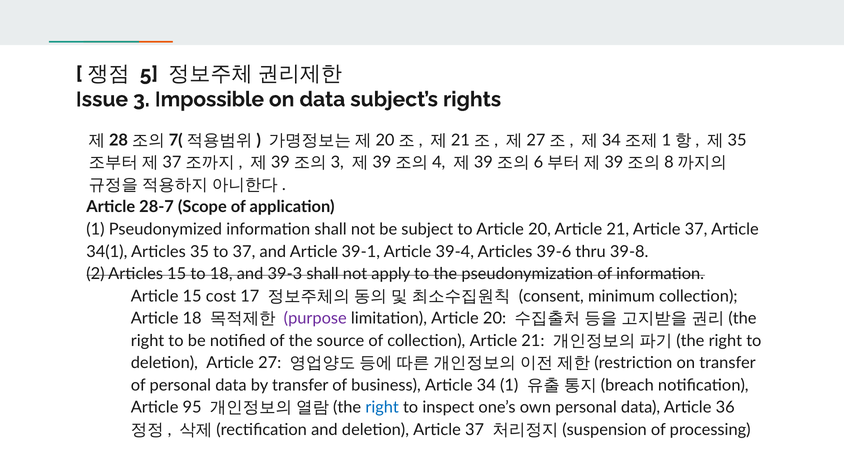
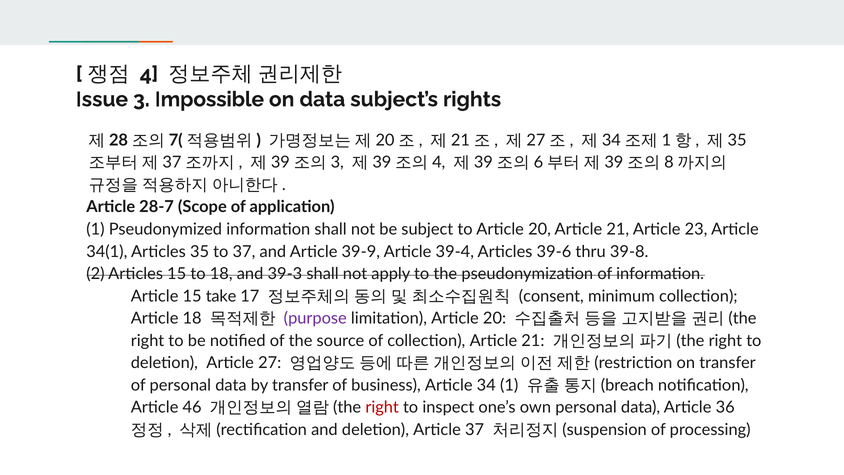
5: 5 -> 4 (149, 74)
21 Article 37: 37 -> 23 (696, 229)
39-1: 39-1 -> 39-9 (361, 251)
cost: cost -> take (221, 296)
95: 95 -> 46 (192, 407)
right colour: blue -> red (382, 407)
